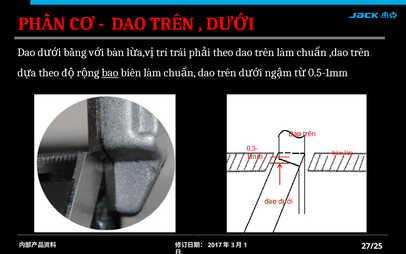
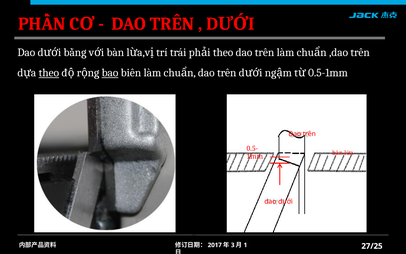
theo underline: none -> present (49, 73)
